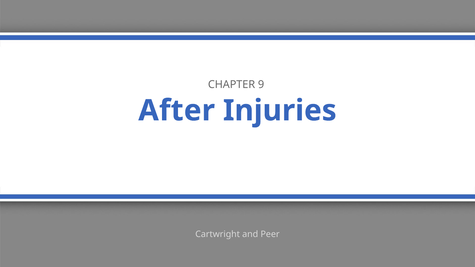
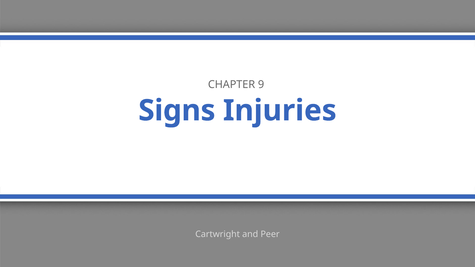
After: After -> Signs (177, 111)
